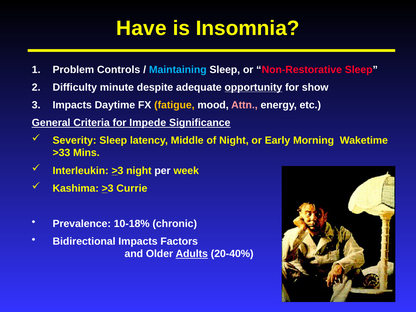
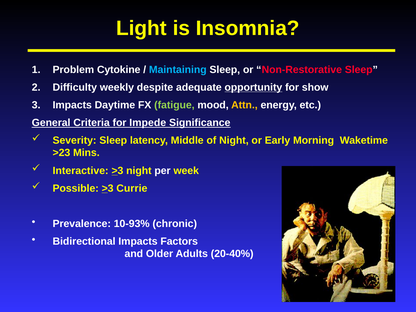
Have: Have -> Light (142, 28)
Controls: Controls -> Cytokine (119, 70)
minute: minute -> weekly (117, 87)
fatigue colour: yellow -> light green (174, 105)
Attn colour: pink -> yellow (244, 105)
>33: >33 -> >23 (61, 153)
Interleukin: Interleukin -> Interactive (81, 171)
Kashima: Kashima -> Possible (76, 188)
10-18%: 10-18% -> 10-93% (132, 224)
Adults underline: present -> none (192, 254)
